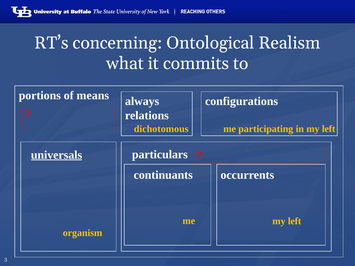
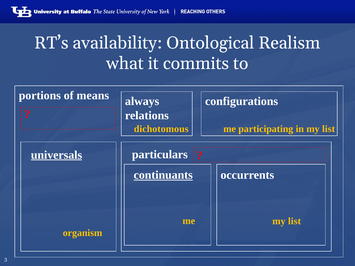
concerning: concerning -> availability (118, 43)
in my left: left -> list (329, 129)
continuants underline: none -> present (163, 175)
me my left: left -> list (294, 221)
